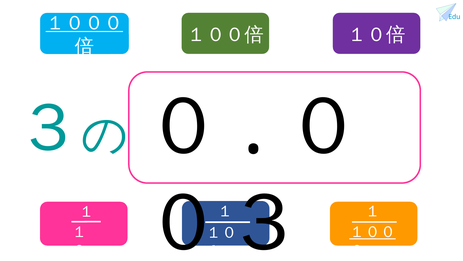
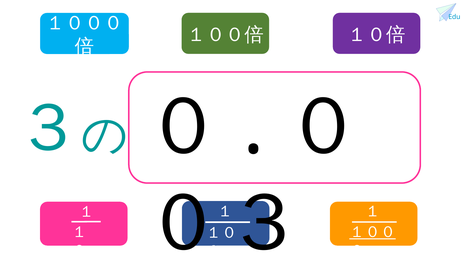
１０００ underline: present -> none (84, 23)
